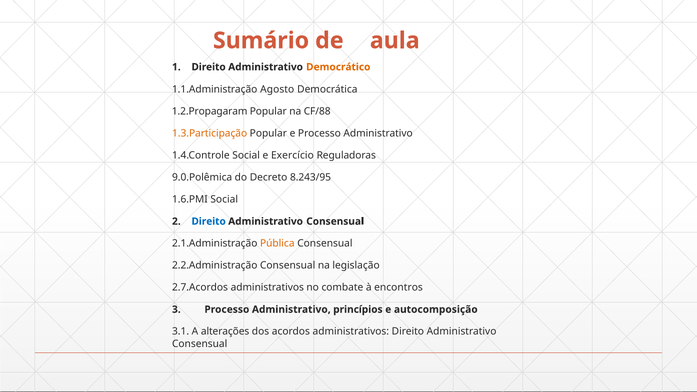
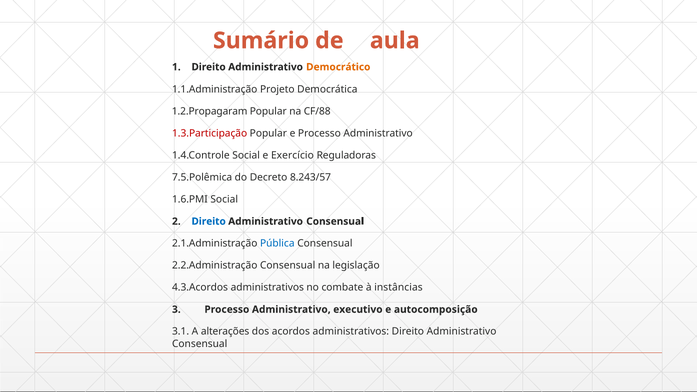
Agosto: Agosto -> Projeto (277, 90)
1.3.Participação colour: orange -> red (210, 133)
9.0.Polêmica: 9.0.Polêmica -> 7.5.Polêmica (202, 178)
8.243/95: 8.243/95 -> 8.243/57 (310, 178)
Pública colour: orange -> blue (277, 243)
2.7.Acordos: 2.7.Acordos -> 4.3.Acordos (200, 287)
encontros: encontros -> instâncias (398, 287)
princípios: princípios -> executivo (358, 309)
